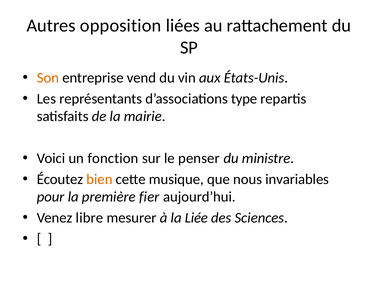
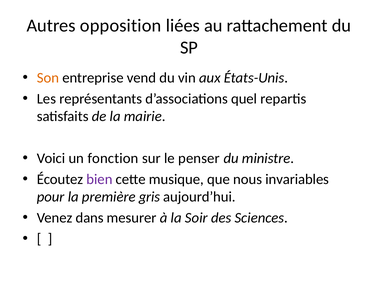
type: type -> quel (244, 99)
bien colour: orange -> purple (99, 180)
fier: fier -> gris (149, 197)
libre: libre -> dans (90, 218)
Liée: Liée -> Soir (196, 218)
